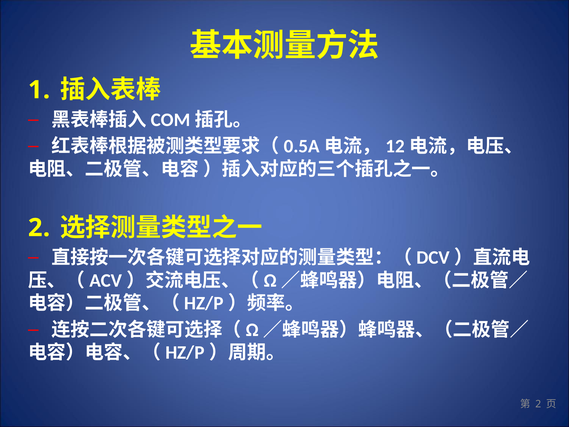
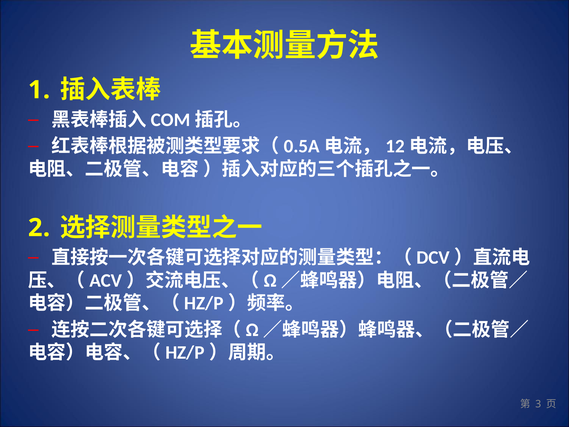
2: 2 -> 3 (538, 404)
